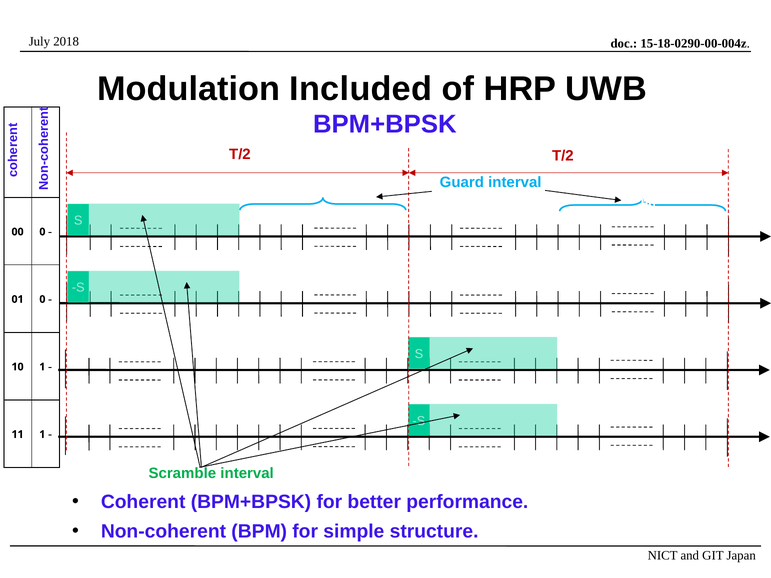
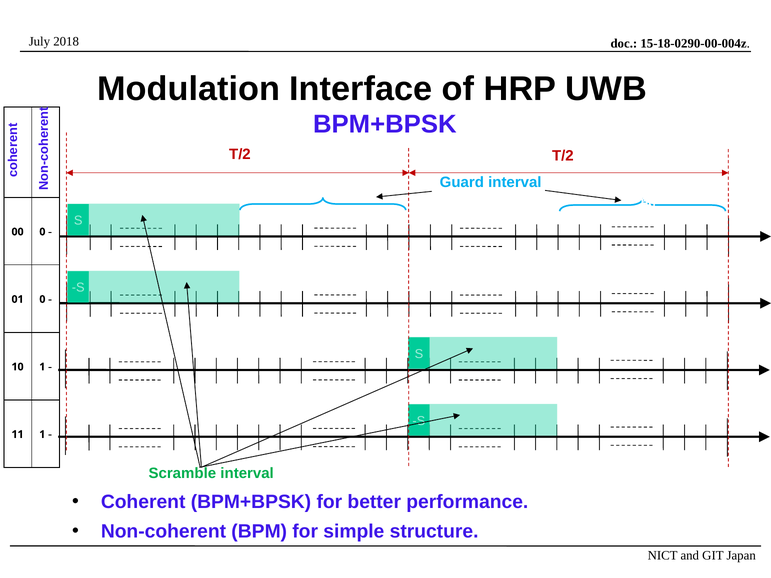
Included: Included -> Interface (361, 89)
